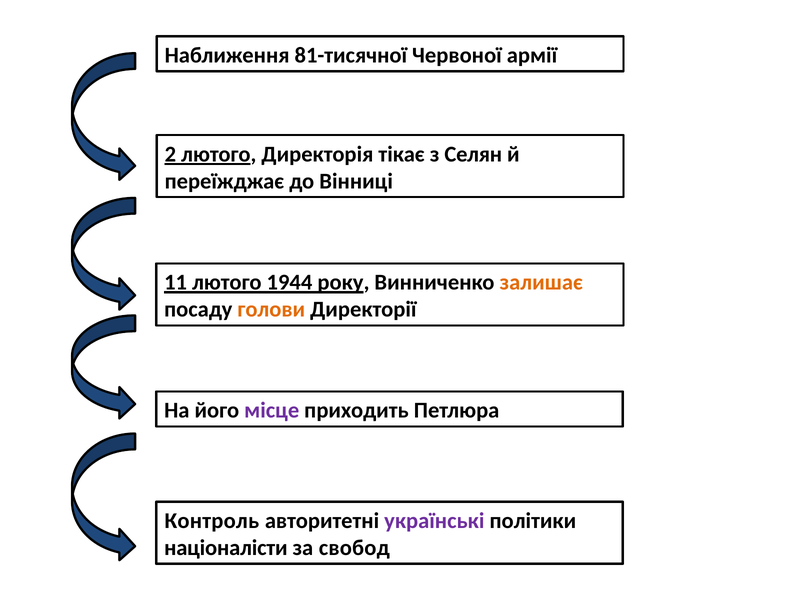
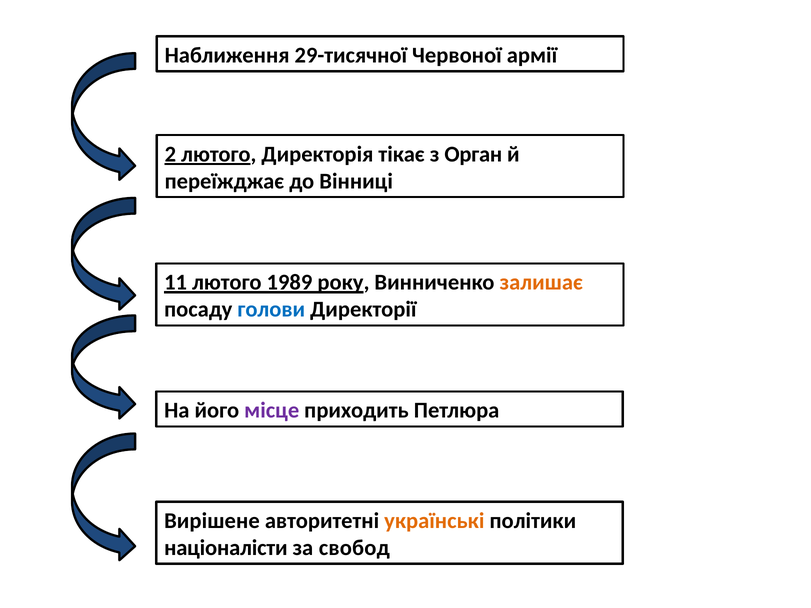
81-тисячної: 81-тисячної -> 29-тисячної (351, 55)
Селян: Селян -> Орган (473, 154)
1944: 1944 -> 1989 (289, 283)
голови colour: orange -> blue (271, 310)
Контроль: Контроль -> Вирішене (212, 521)
українські colour: purple -> orange (434, 521)
